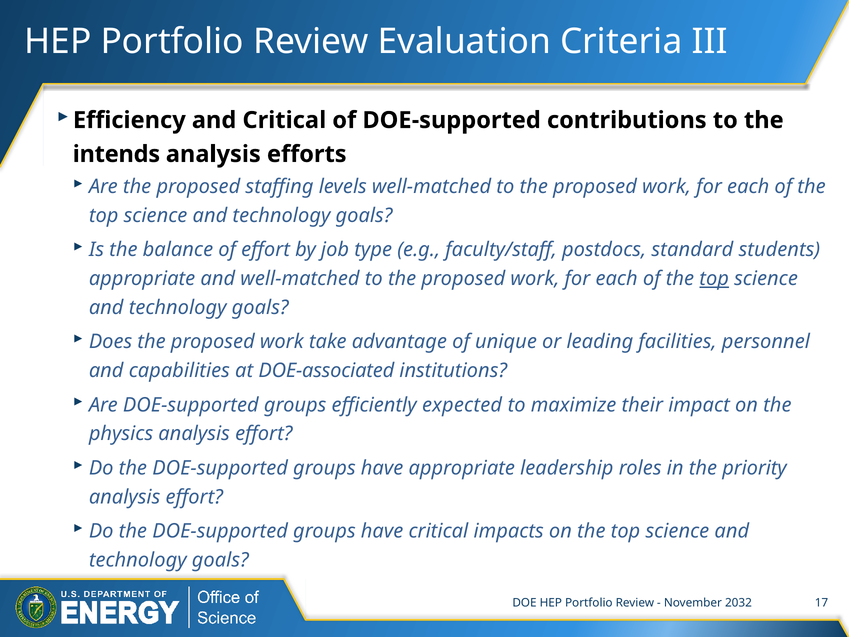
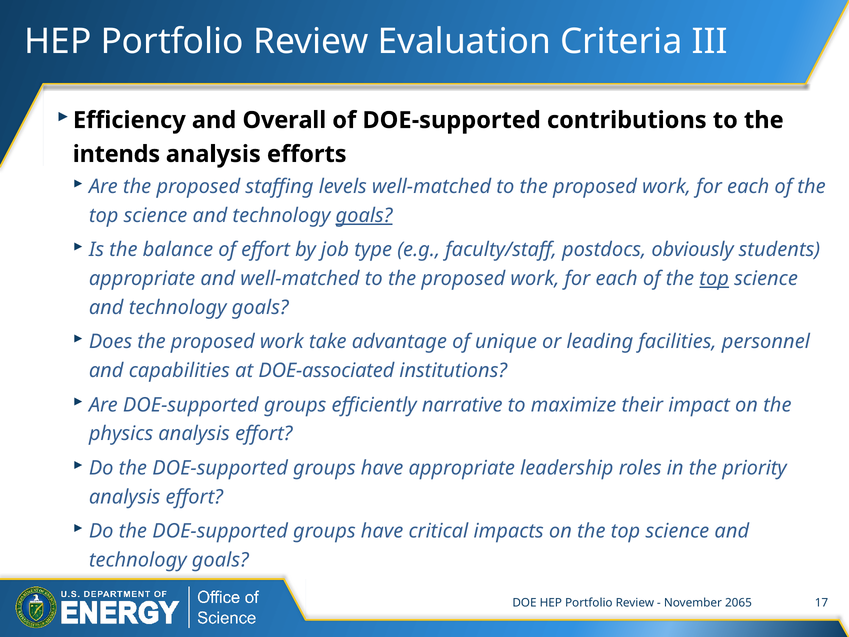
and Critical: Critical -> Overall (284, 120)
goals underline: none -> present (364, 216)
standard: standard -> obviously (693, 250)
expected: expected -> narrative (462, 405)
2032: 2032 -> 2065 (738, 603)
